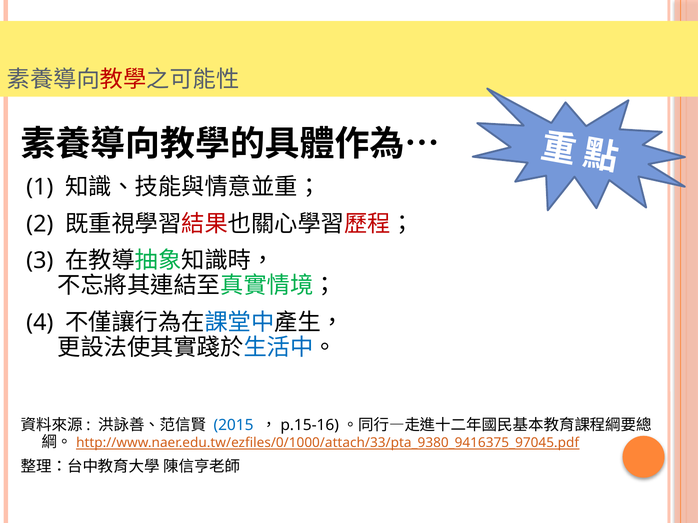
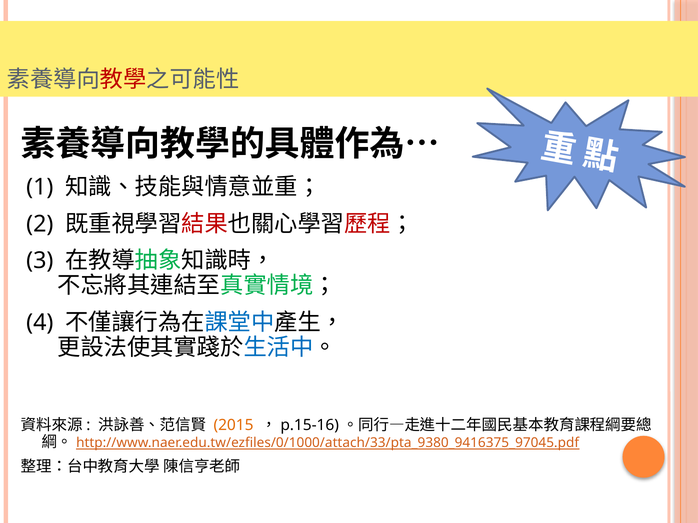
2015 colour: blue -> orange (234, 426)
